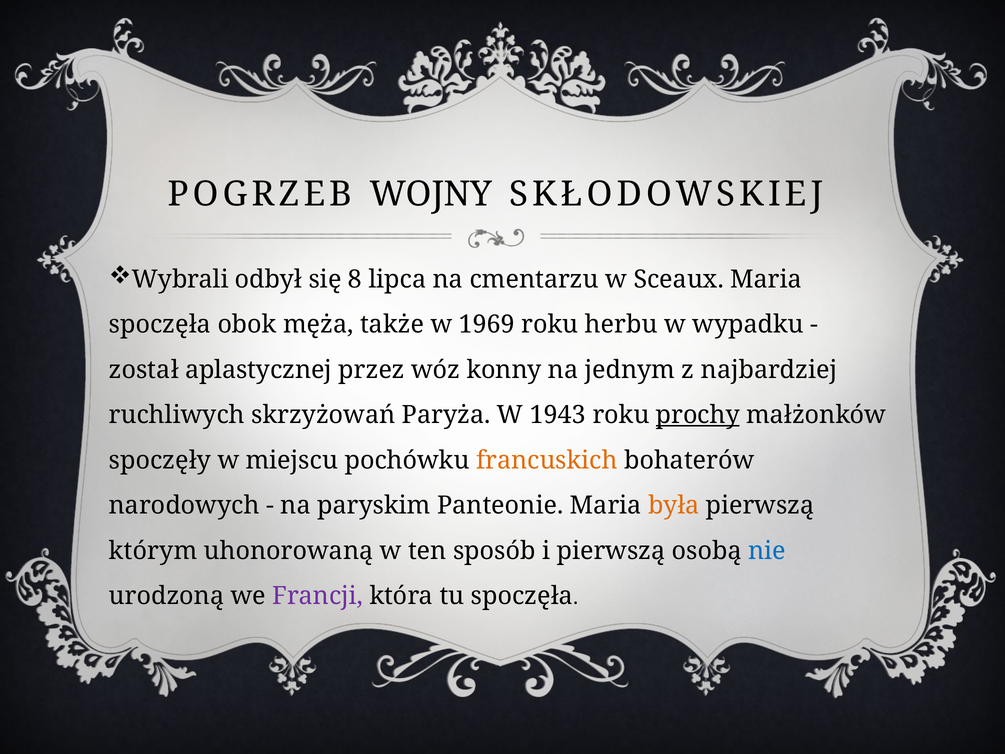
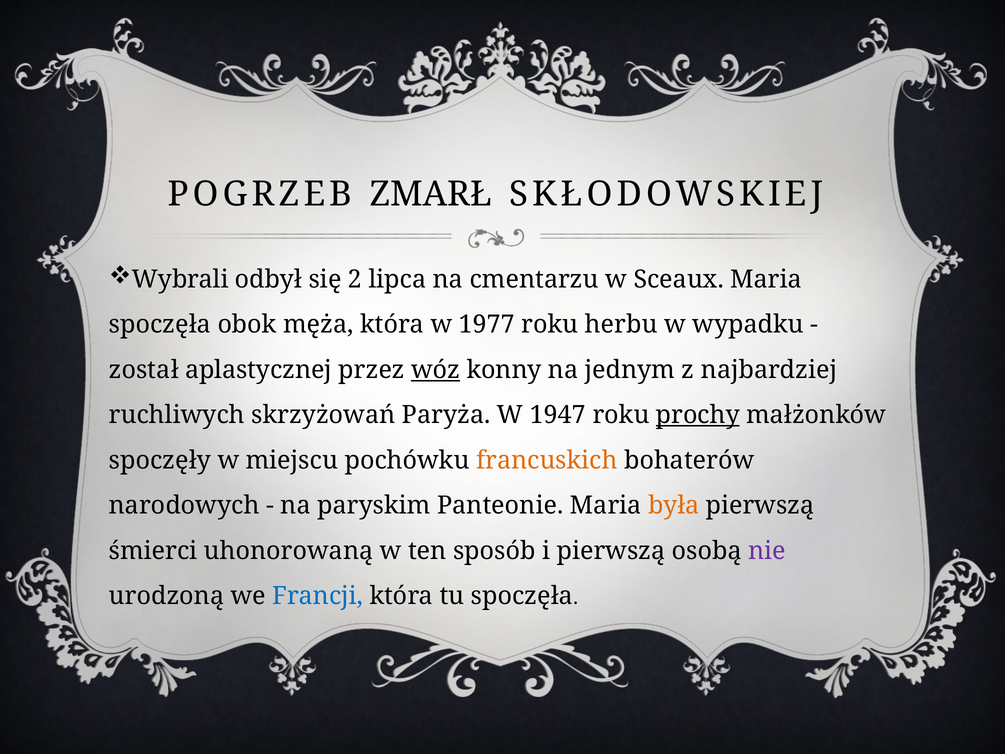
WOJNY: WOJNY -> ZMARŁ (431, 194)
8: 8 -> 2 (355, 279)
męża także: także -> która (392, 325)
1969: 1969 -> 1977 (487, 325)
wóz underline: none -> present (436, 370)
1943: 1943 -> 1947 (558, 415)
którym: którym -> śmierci (153, 551)
nie colour: blue -> purple (767, 551)
Francji colour: purple -> blue (318, 596)
